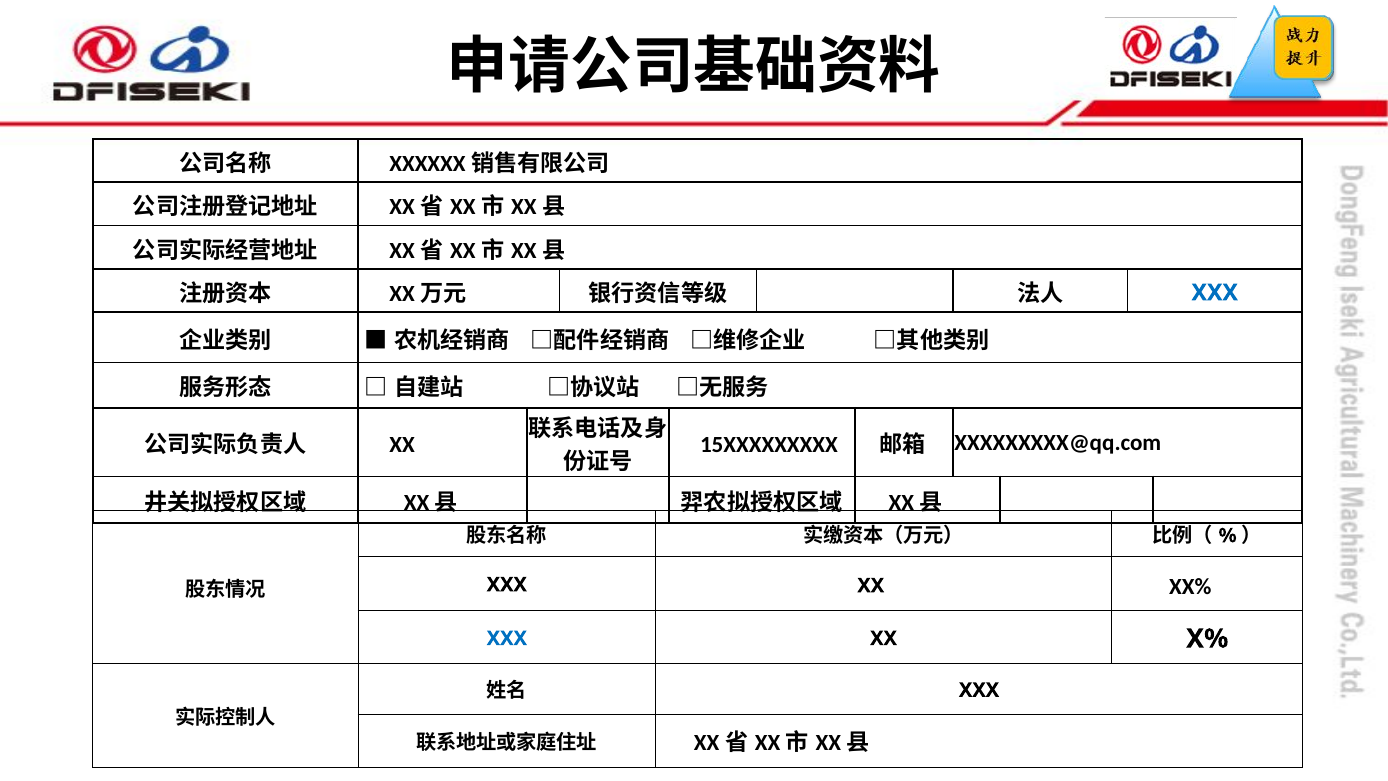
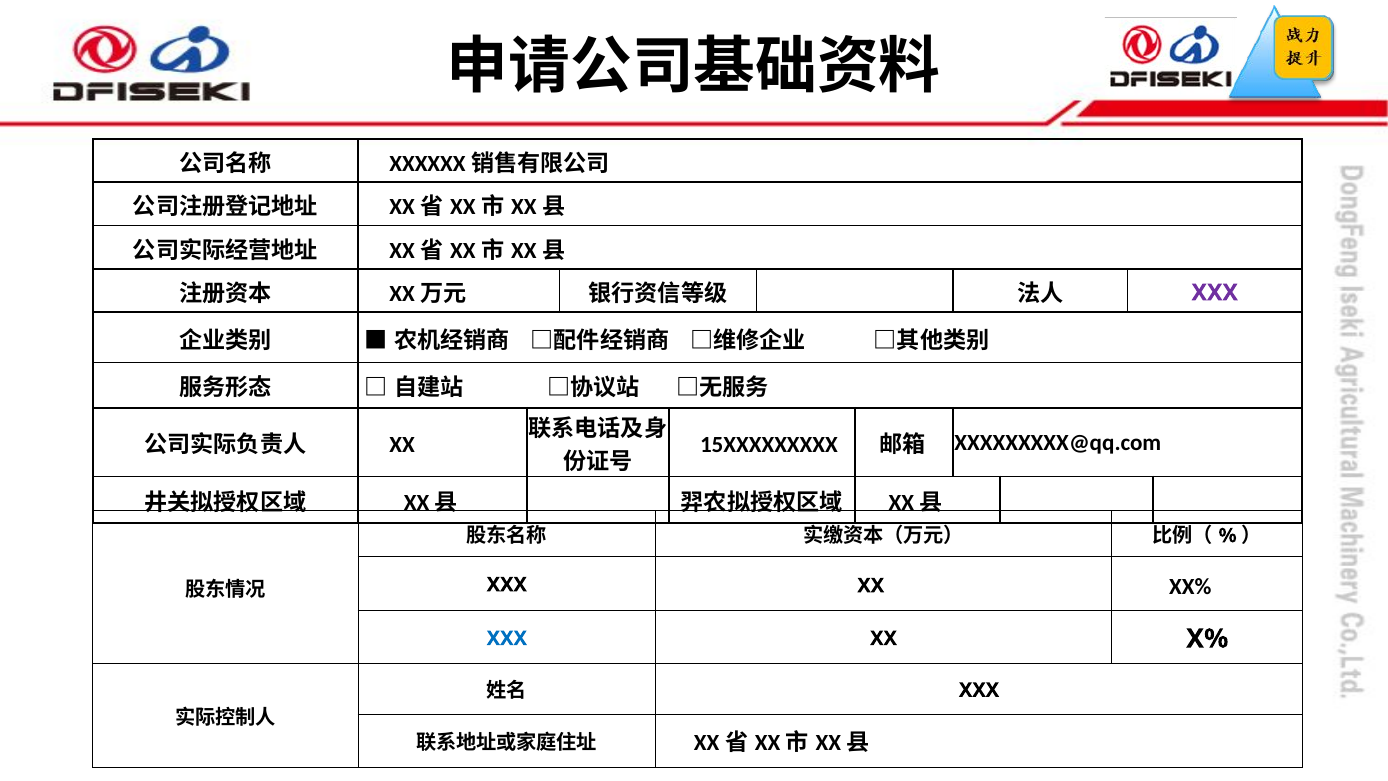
XXX colour: blue -> purple (1215, 293)
